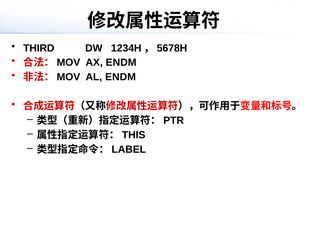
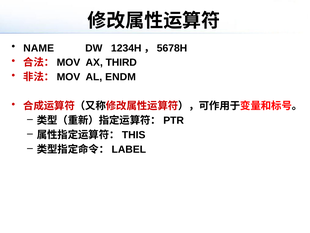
THIRD: THIRD -> NAME (39, 48)
AX ENDM: ENDM -> THIRD (121, 62)
